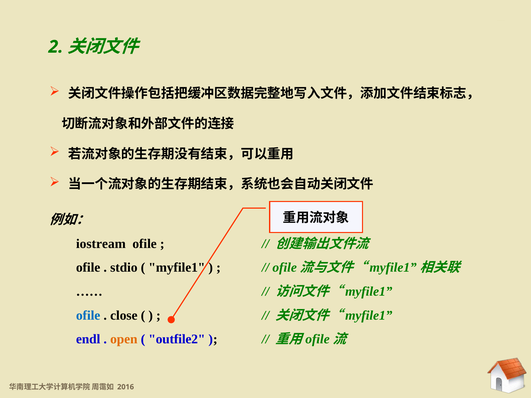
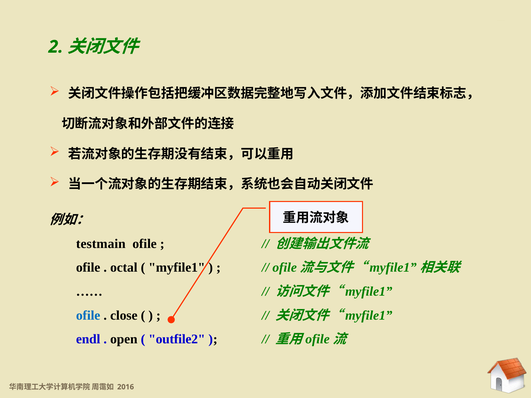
iostream: iostream -> testmain (101, 244)
stdio: stdio -> octal (124, 268)
open colour: orange -> black (124, 339)
